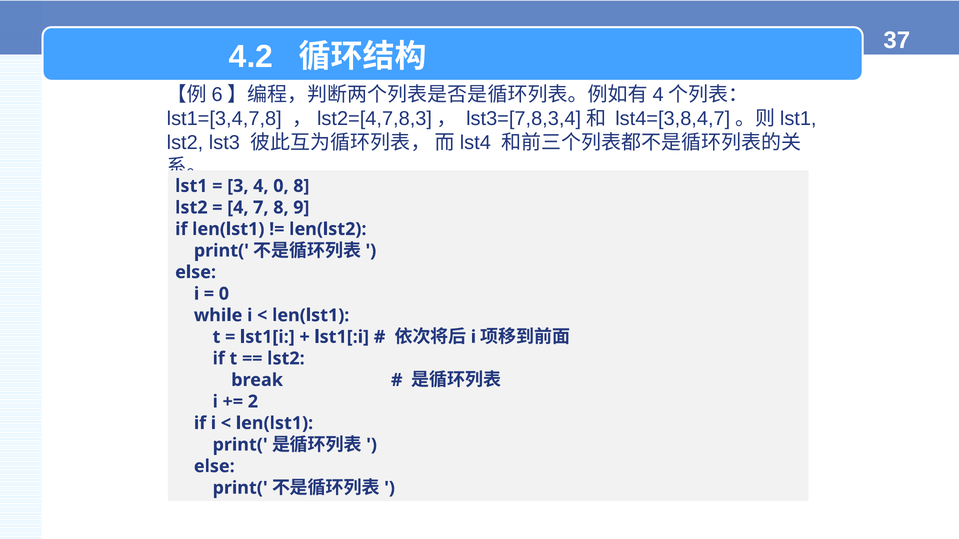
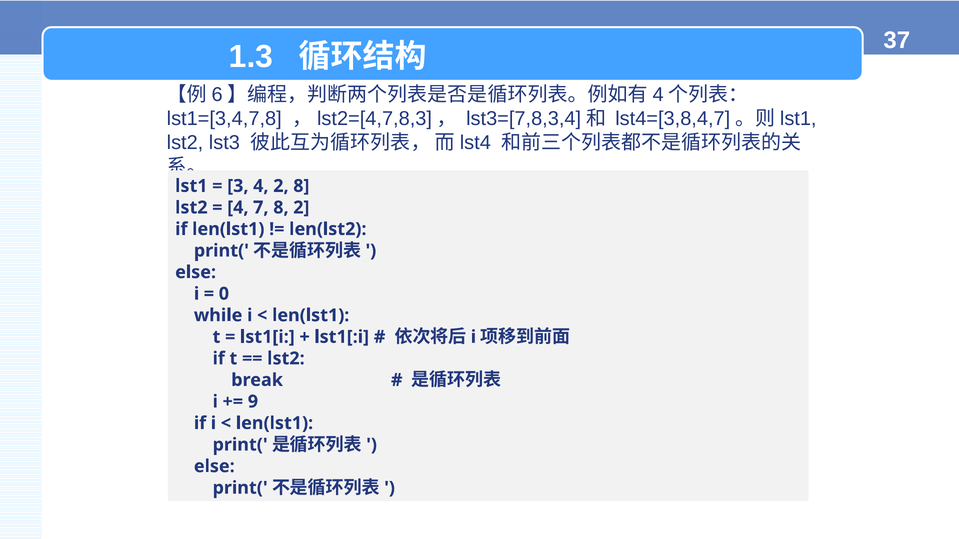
4.2: 4.2 -> 1.3 (251, 57)
4 0: 0 -> 2 (281, 186)
8 9: 9 -> 2 (301, 208)
2: 2 -> 9 (253, 402)
